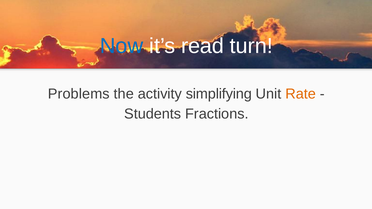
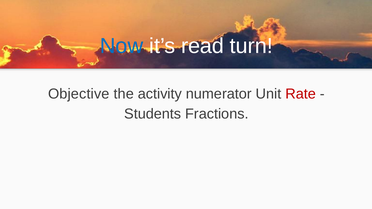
Problems: Problems -> Objective (79, 94)
simplifying: simplifying -> numerator (219, 94)
Rate colour: orange -> red (301, 94)
